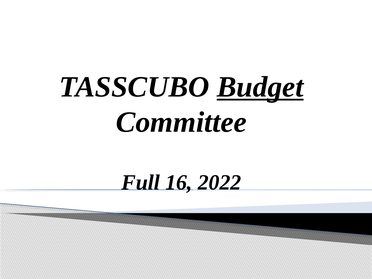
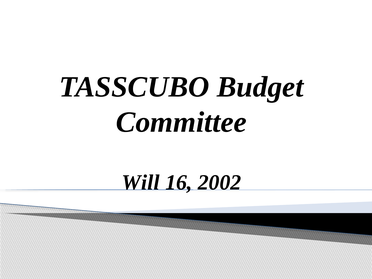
Budget underline: present -> none (260, 87)
Full: Full -> Will (141, 183)
2022: 2022 -> 2002 (220, 183)
